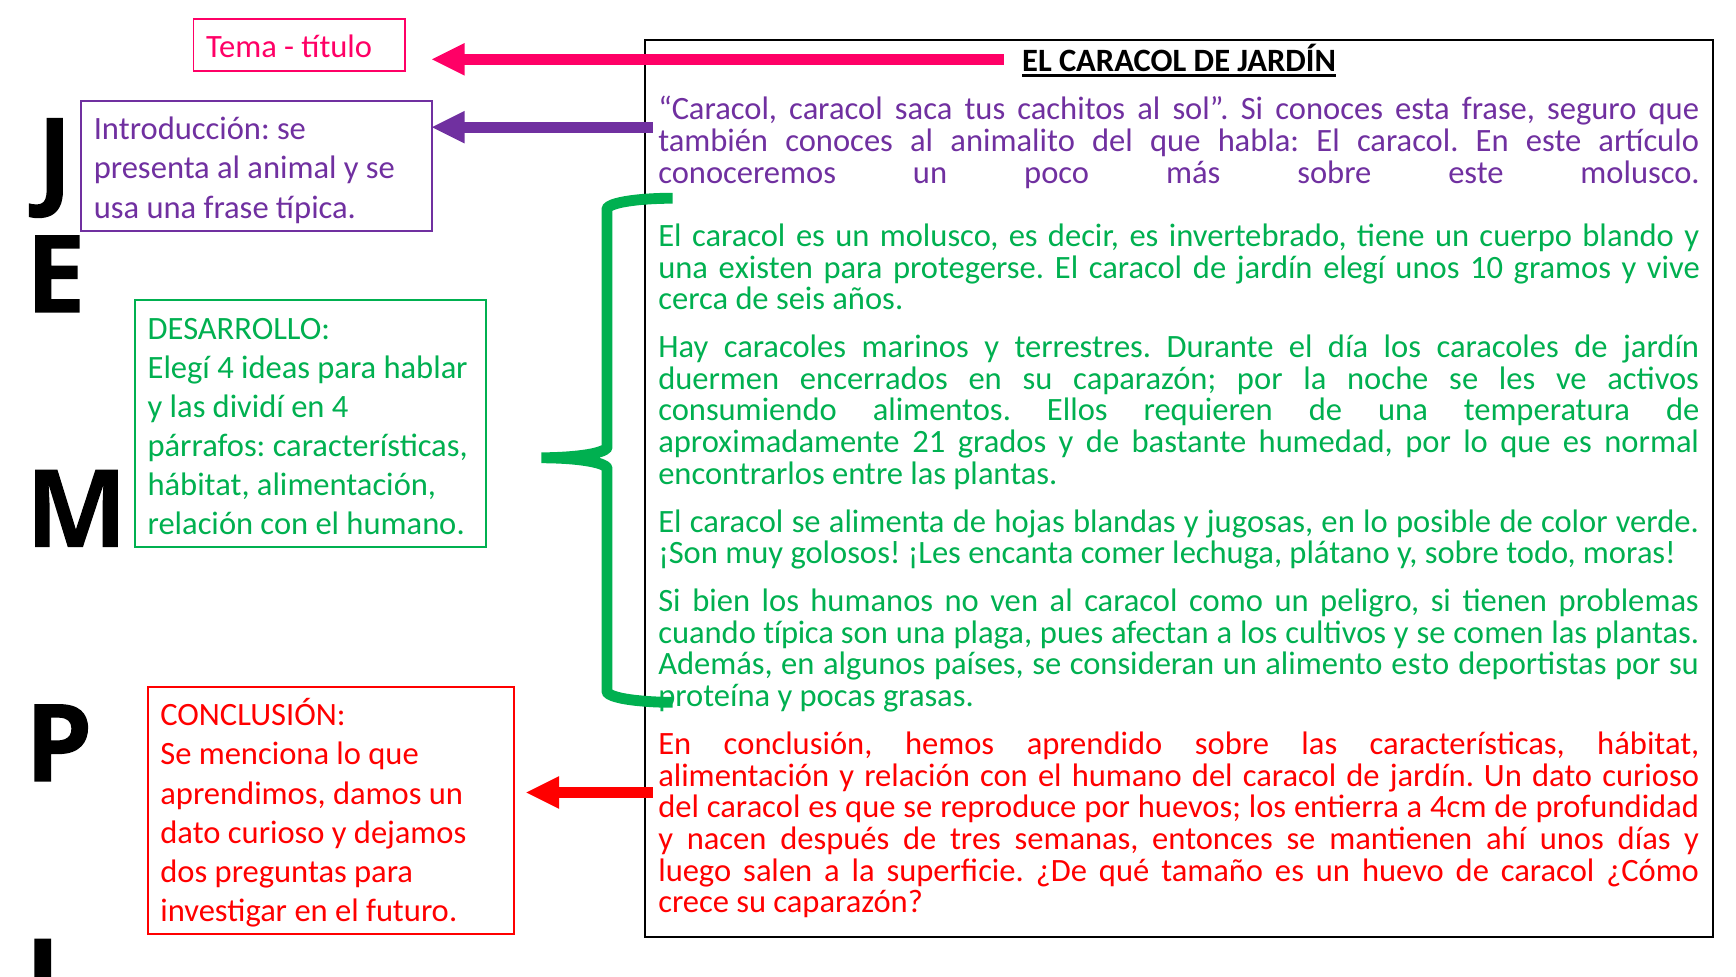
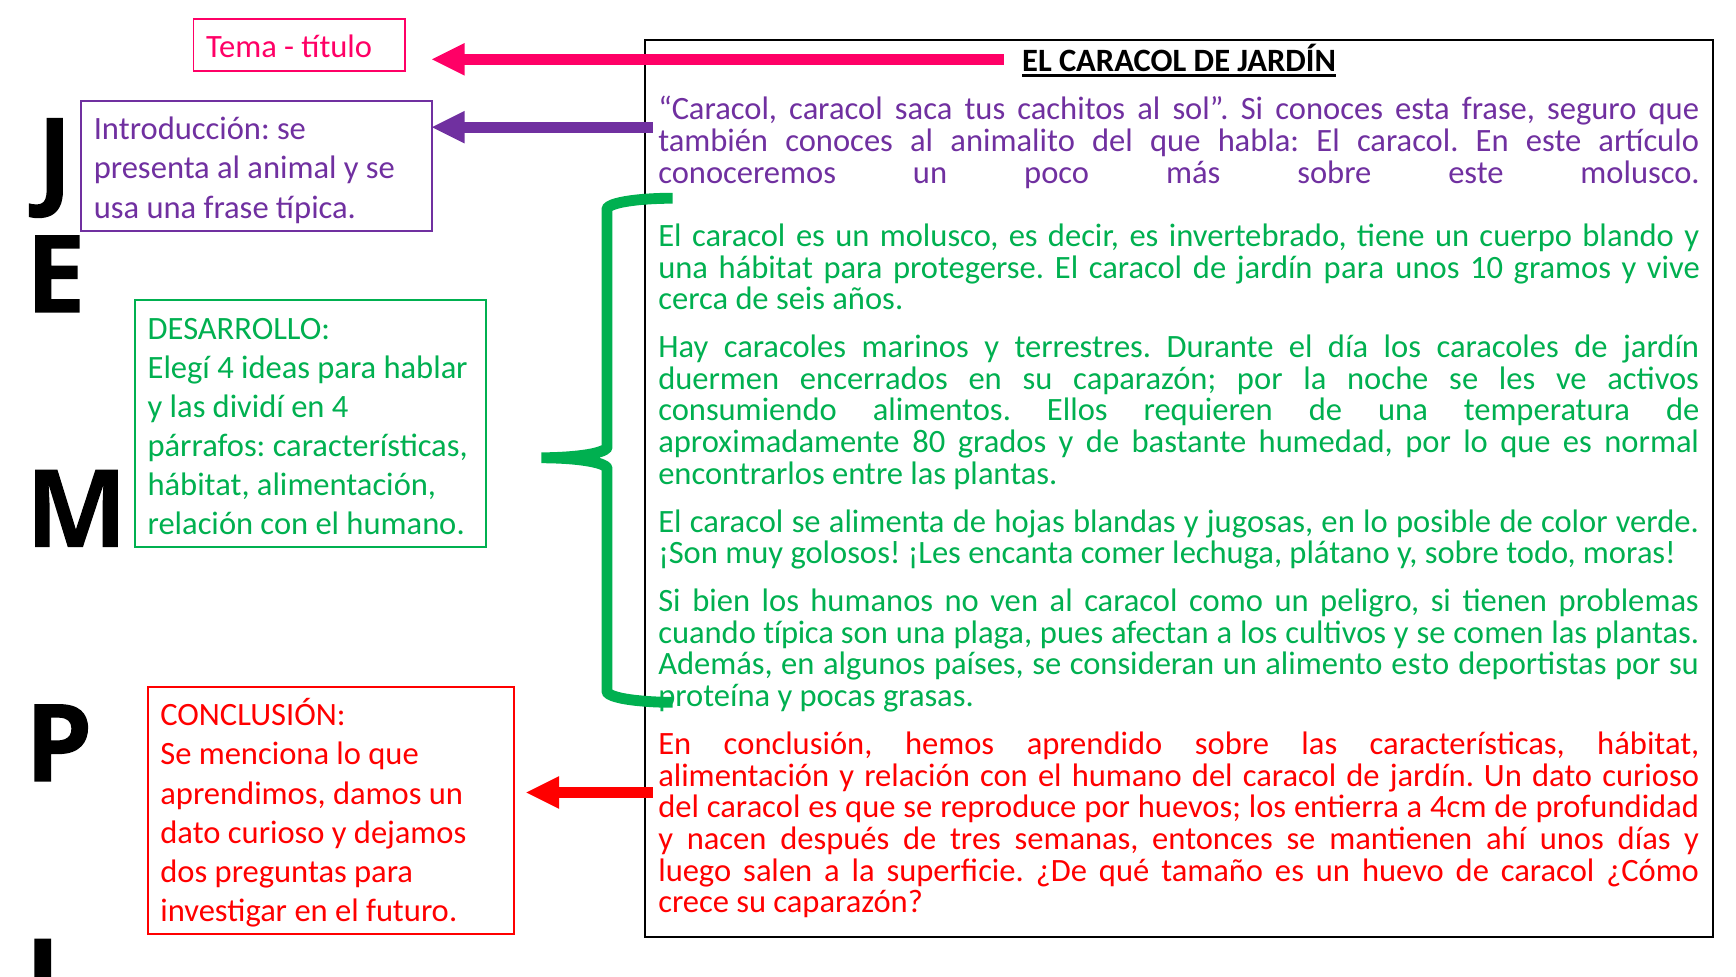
existen: existen -> hábitat (766, 267)
jardín elegí: elegí -> para (1354, 267)
21: 21 -> 80 (929, 442)
